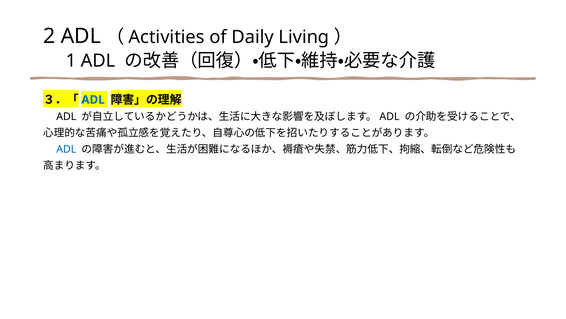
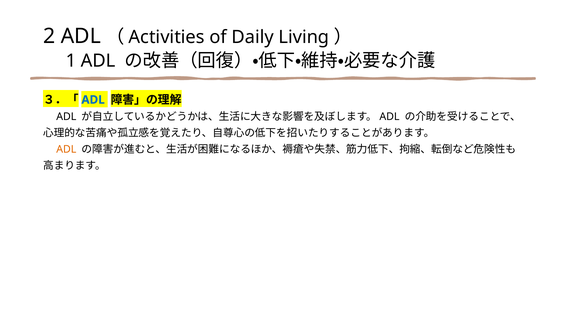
ADL colour: blue -> orange (66, 149)
